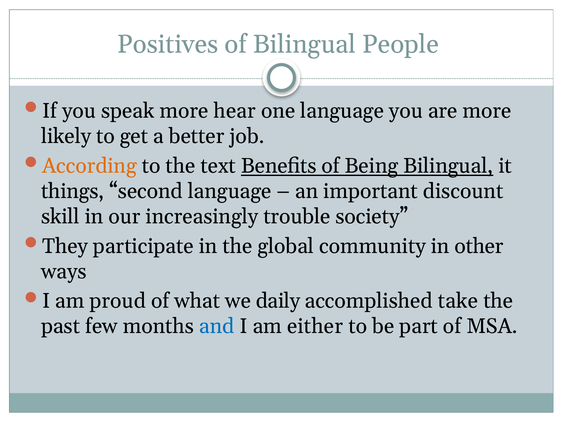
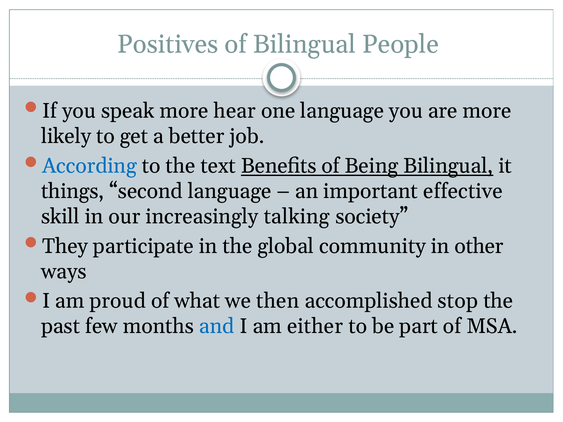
According colour: orange -> blue (89, 166)
discount: discount -> effective (463, 191)
trouble: trouble -> talking (297, 217)
daily: daily -> then (278, 301)
take: take -> stop (458, 301)
